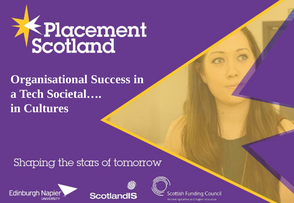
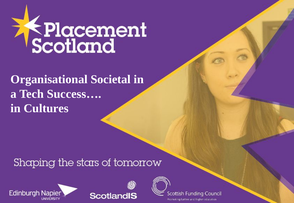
Success: Success -> Societal (111, 80)
Societal…: Societal… -> Success… (74, 94)
